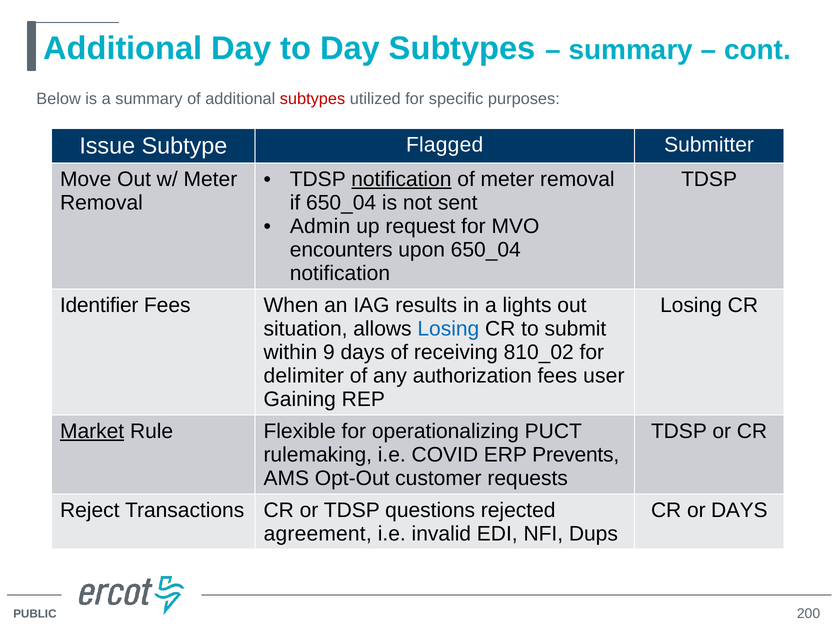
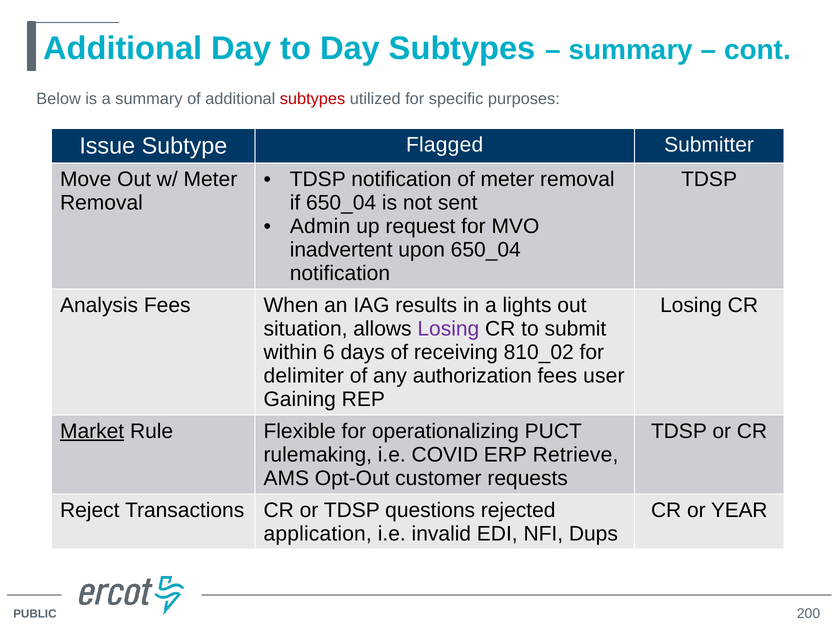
notification underline: present -> none (401, 179)
encounters: encounters -> inadvertent (341, 250)
Identifier: Identifier -> Analysis (99, 305)
Losing colour: blue -> purple (448, 329)
9: 9 -> 6 (329, 352)
Prevents: Prevents -> Retrieve (576, 455)
or DAYS: DAYS -> YEAR (739, 510)
agreement: agreement -> application (318, 534)
